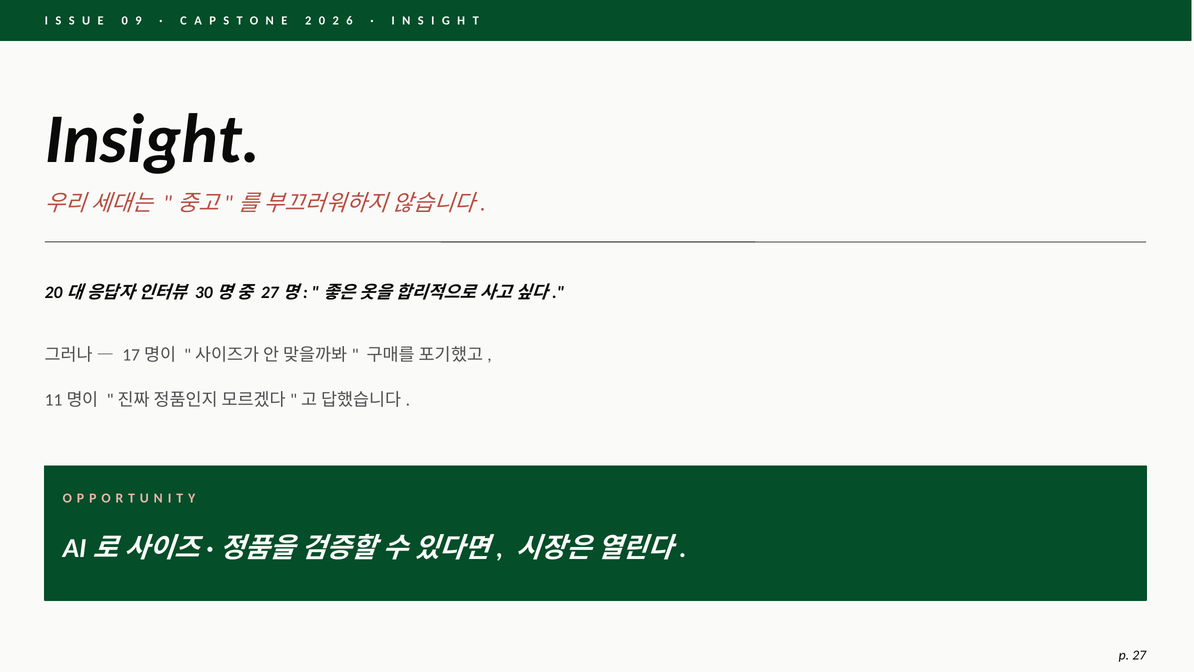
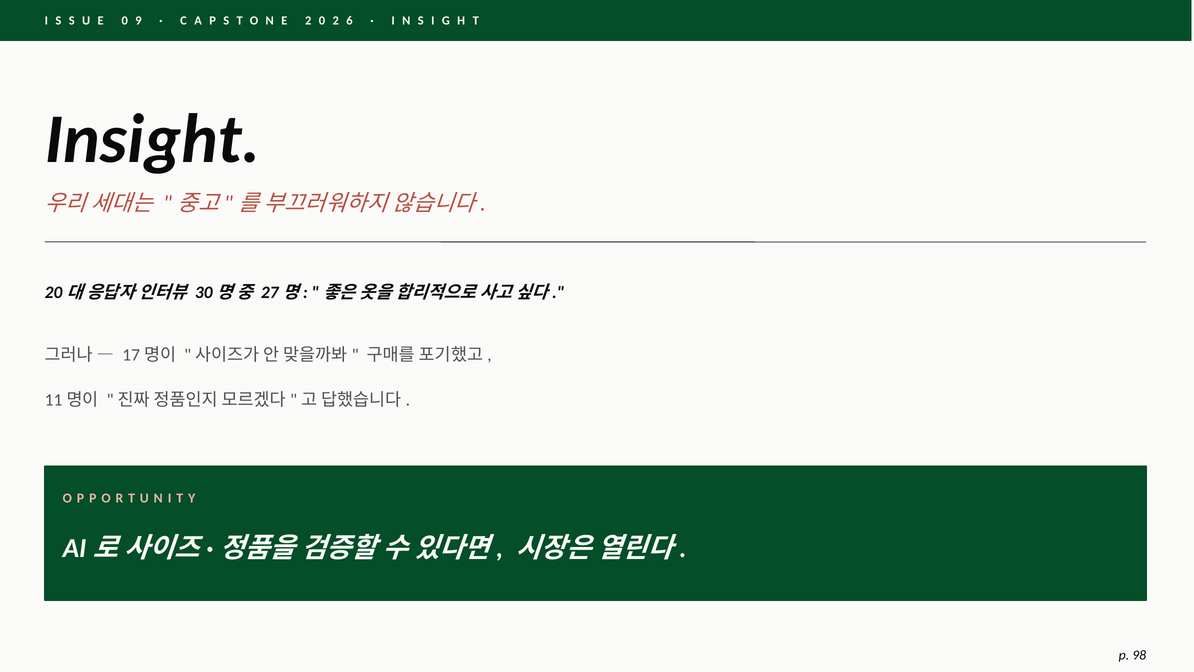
27: 27 -> 98 (1139, 655)
